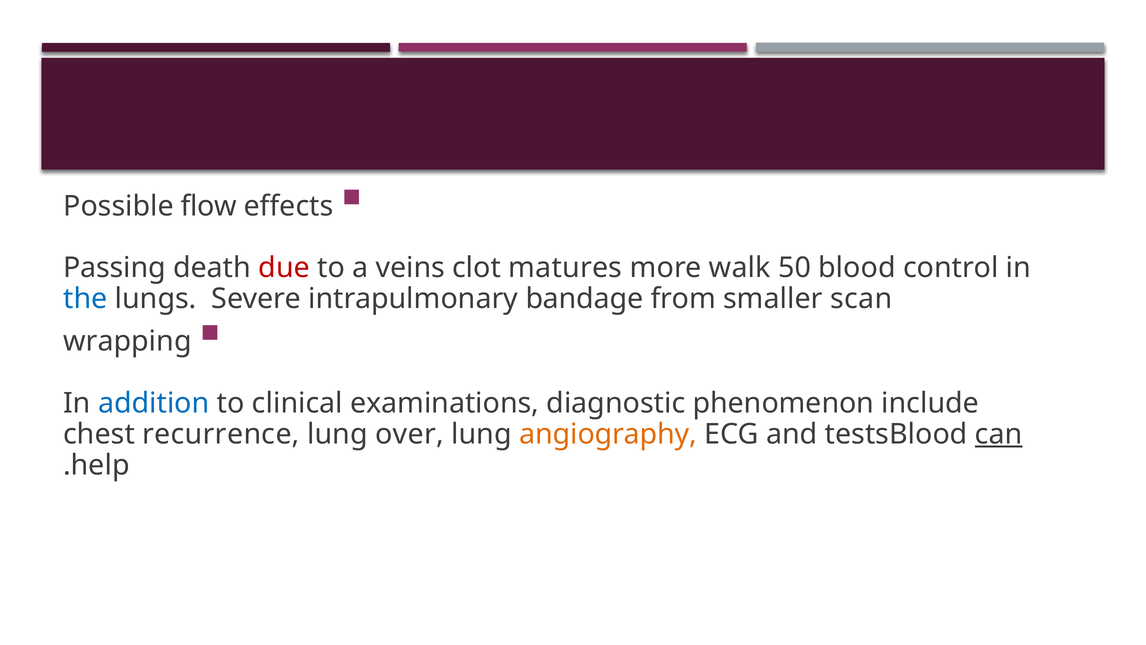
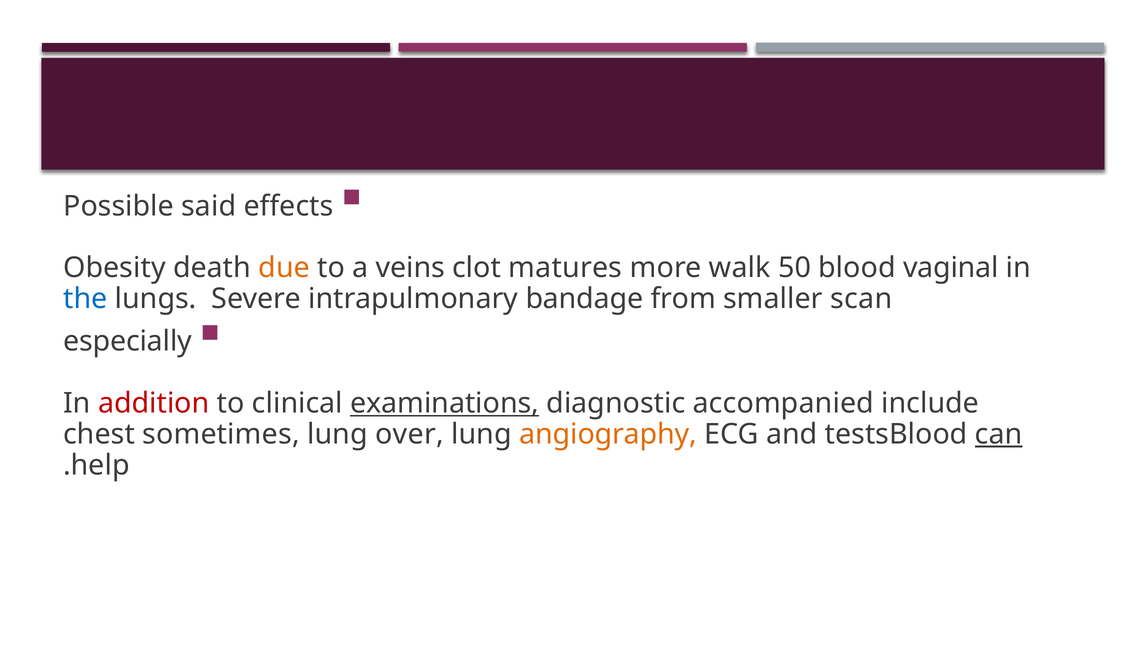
flow: flow -> said (209, 206)
Passing: Passing -> Obesity (114, 268)
due colour: red -> orange (284, 268)
control: control -> vaginal (951, 268)
wrapping: wrapping -> especially (128, 341)
addition colour: blue -> red (154, 403)
examinations underline: none -> present (445, 403)
phenomenon: phenomenon -> accompanied (783, 403)
recurrence: recurrence -> sometimes (221, 434)
